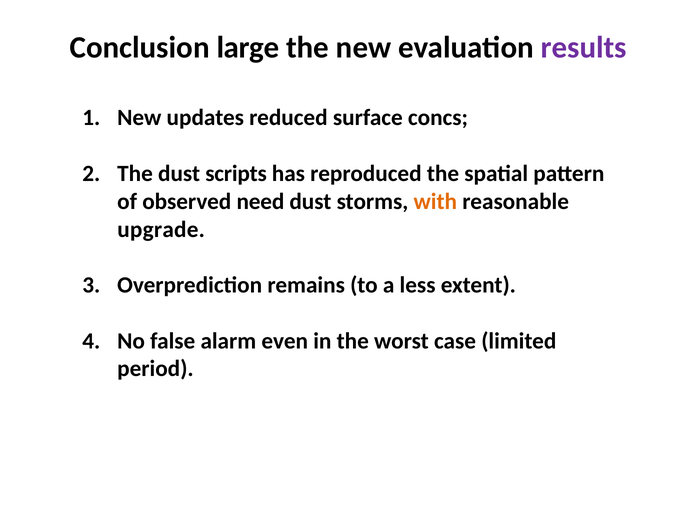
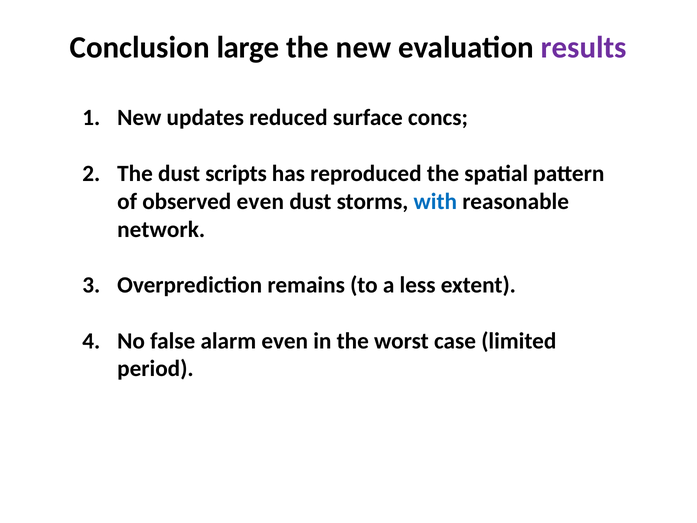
observed need: need -> even (260, 201)
with colour: orange -> blue (435, 201)
upgrade: upgrade -> network (161, 229)
